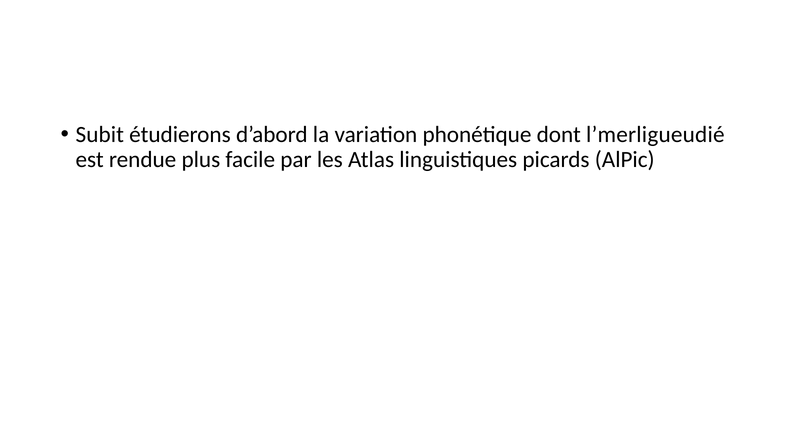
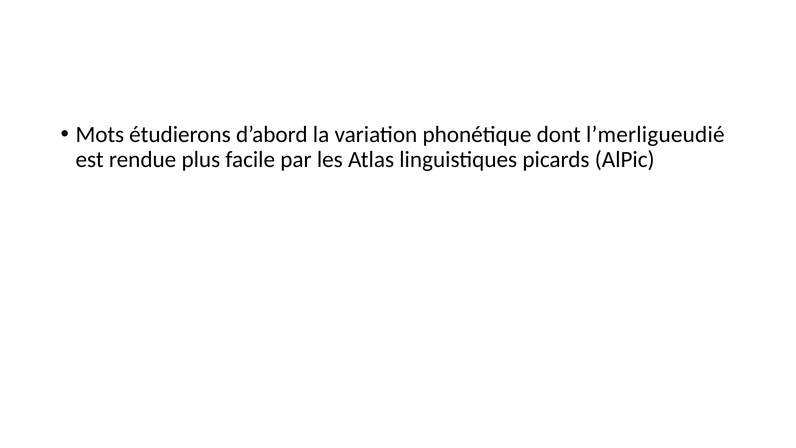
Subit: Subit -> Mots (100, 135)
